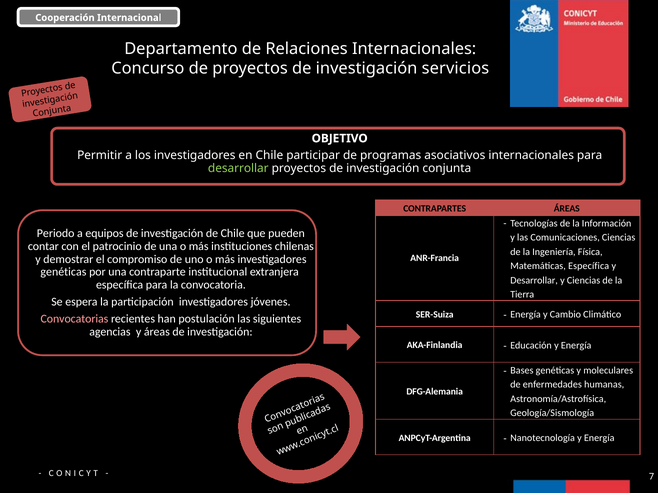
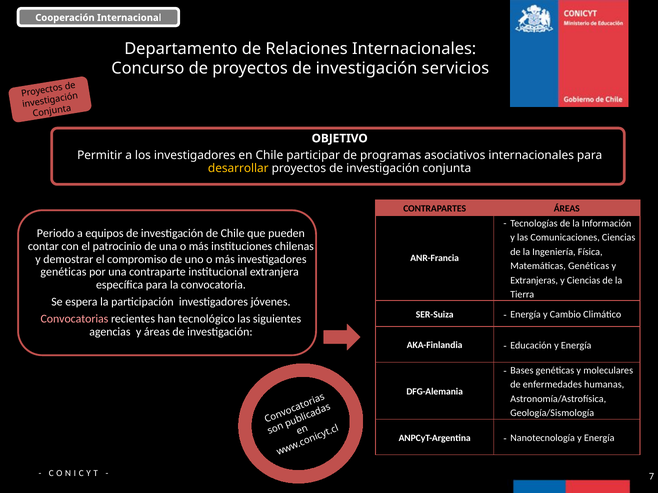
desarrollar colour: light green -> yellow (238, 168)
Matemáticas Específica: Específica -> Genéticas (589, 266)
Desarrollar: Desarrollar -> Extranjeras (534, 281)
postulación: postulación -> tecnológico (207, 319)
